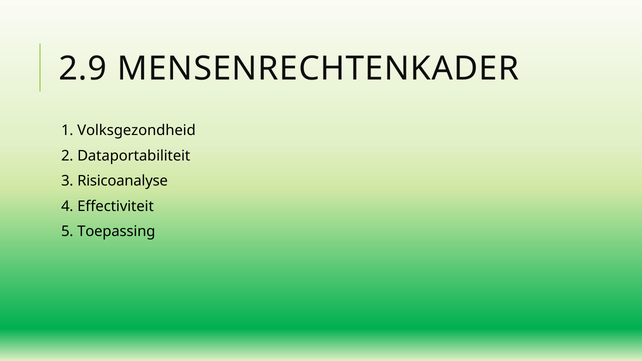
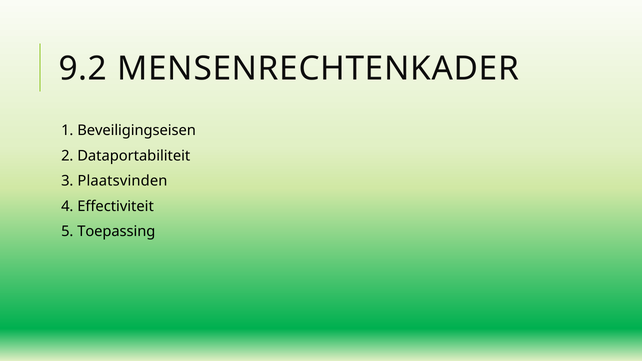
2.9: 2.9 -> 9.2 (83, 69)
Volksgezondheid: Volksgezondheid -> Beveiligingseisen (137, 131)
Risicoanalyse: Risicoanalyse -> Plaatsvinden (122, 181)
